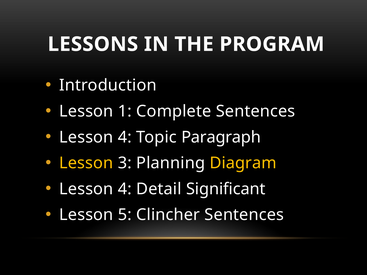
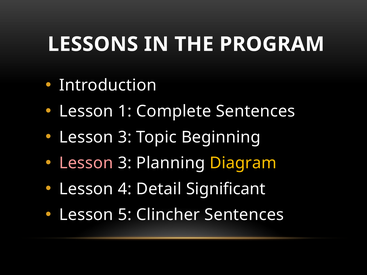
4: 4 -> 3 (125, 137)
Paragraph: Paragraph -> Beginning (221, 137)
Lesson colour: yellow -> pink (86, 163)
